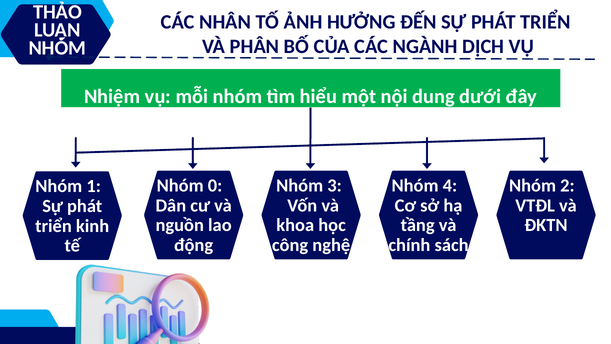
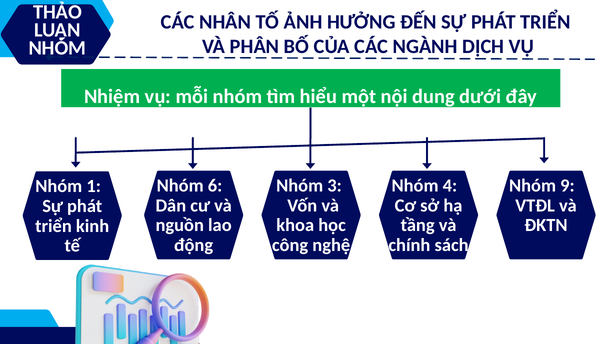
0: 0 -> 6 (215, 185)
2: 2 -> 9 (567, 185)
